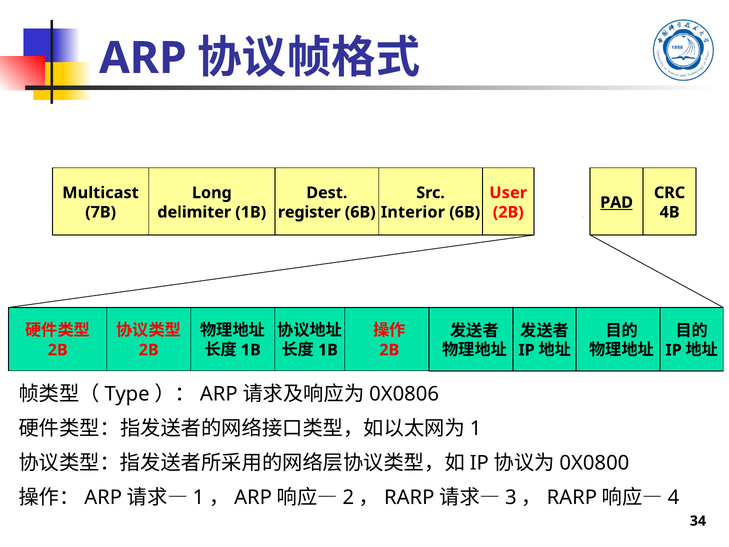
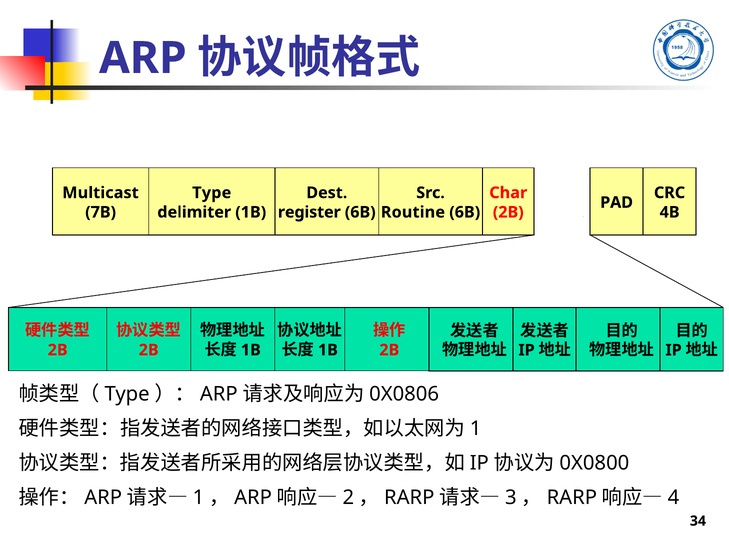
Long: Long -> Type (212, 193)
User: User -> Char (508, 193)
PAD underline: present -> none (617, 202)
Interior: Interior -> Routine (413, 212)
